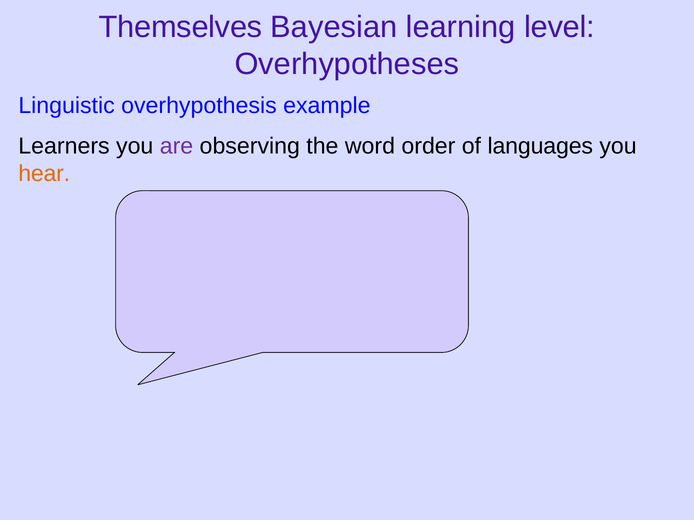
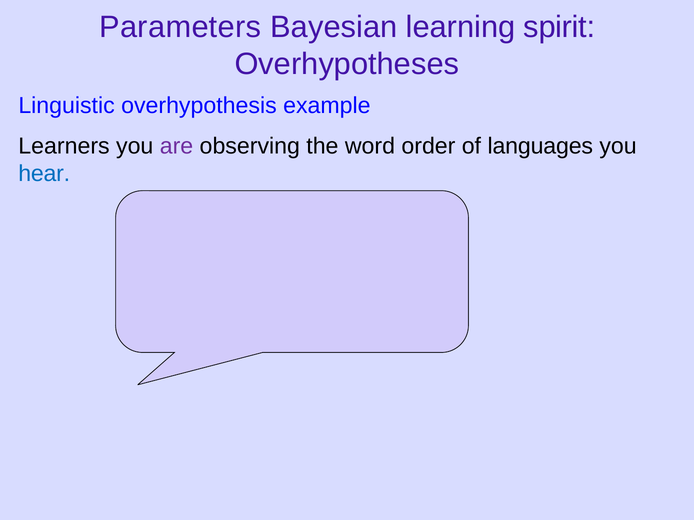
Themselves: Themselves -> Parameters (180, 27)
level: level -> spirit (559, 27)
hear colour: orange -> blue (44, 174)
